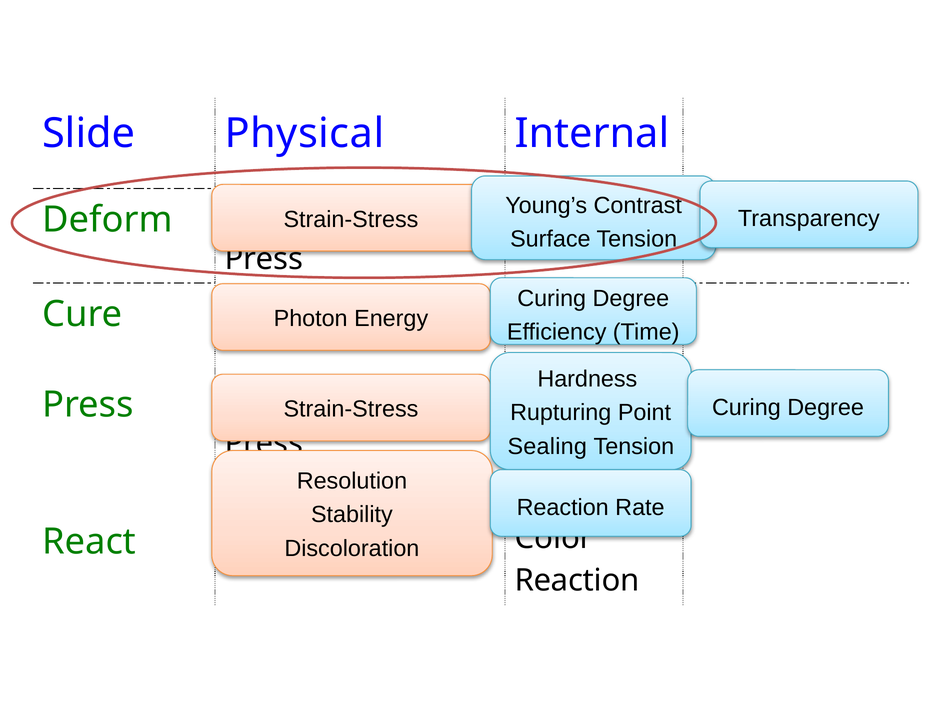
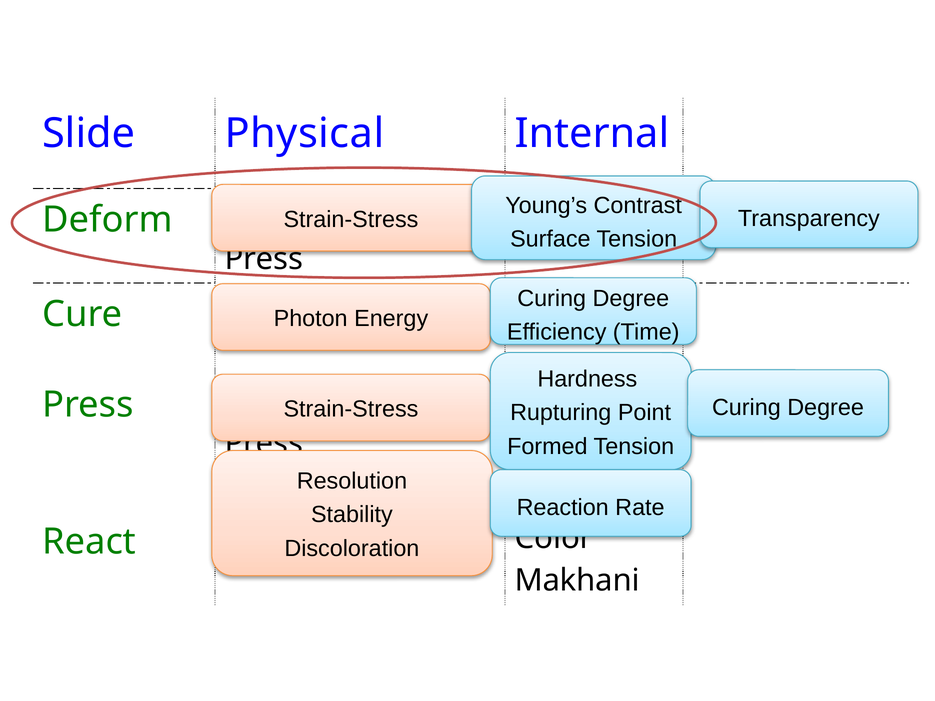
Sealing: Sealing -> Formed (547, 447)
Reaction: Reaction -> Makhani (577, 581)
